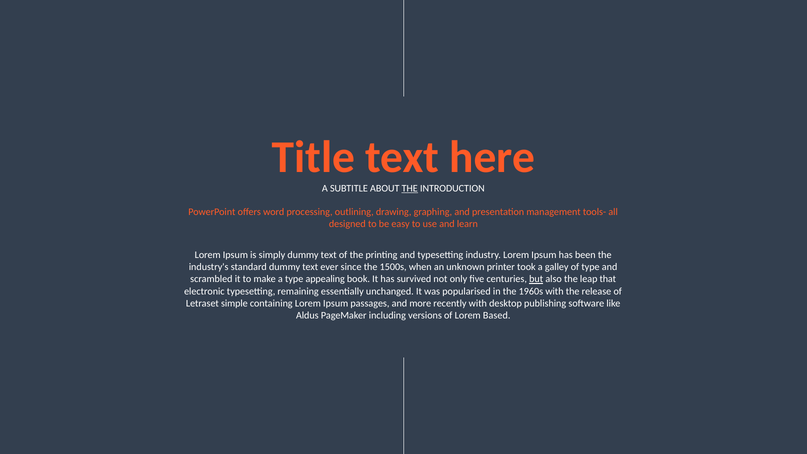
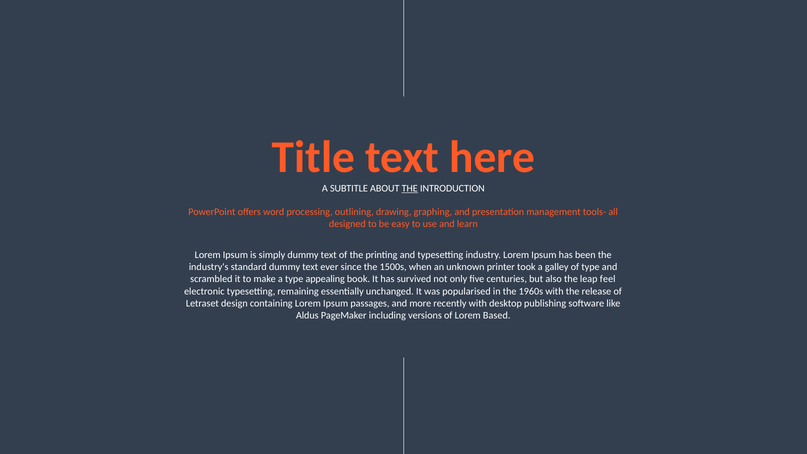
but underline: present -> none (536, 279)
that: that -> feel (608, 279)
simple: simple -> design (234, 303)
